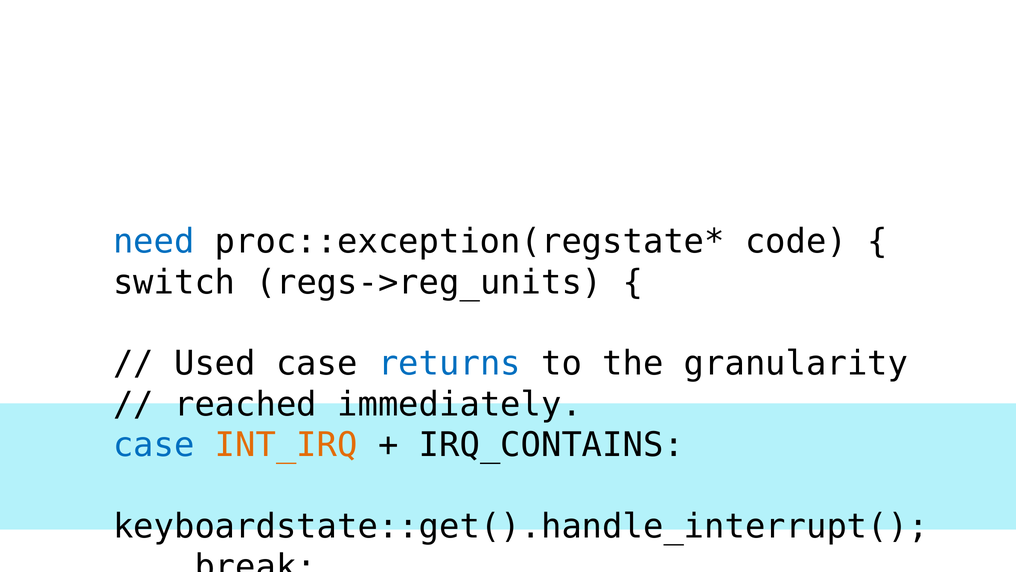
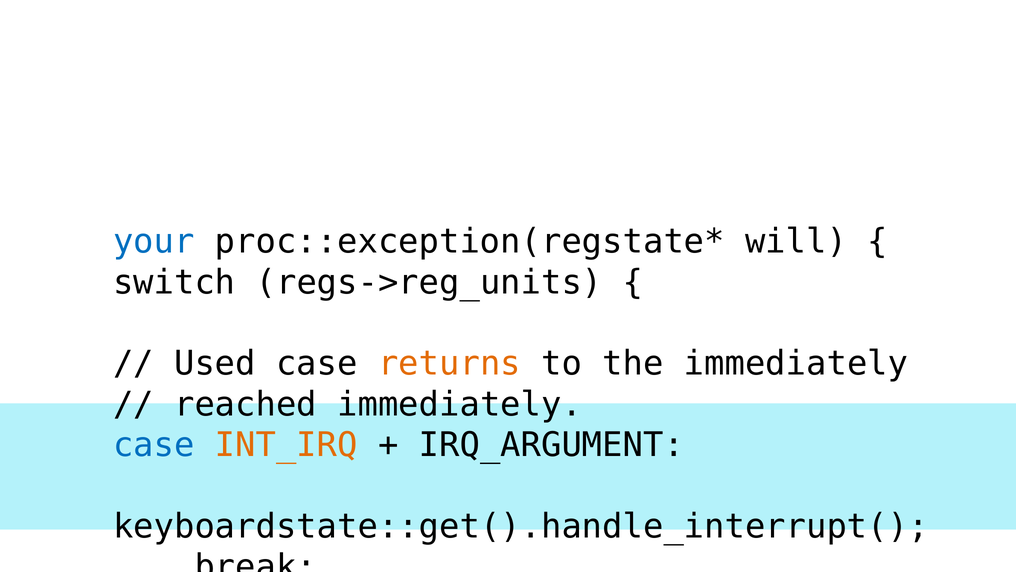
need: need -> your (154, 241)
code: code -> will (796, 241)
returns colour: blue -> orange (449, 363)
the granularity: granularity -> immediately (796, 363)
IRQ_CONTAINS: IRQ_CONTAINS -> IRQ_ARGUMENT (551, 445)
